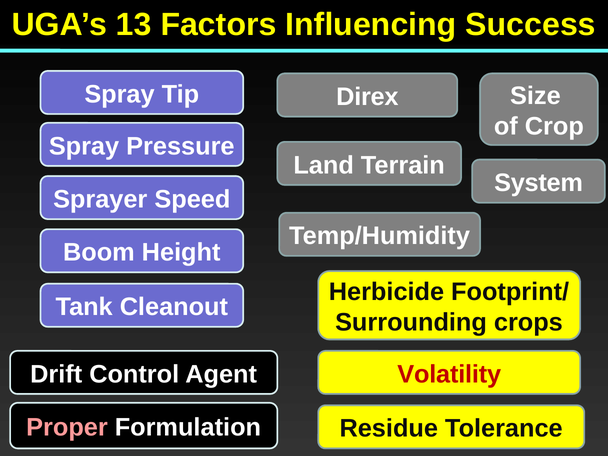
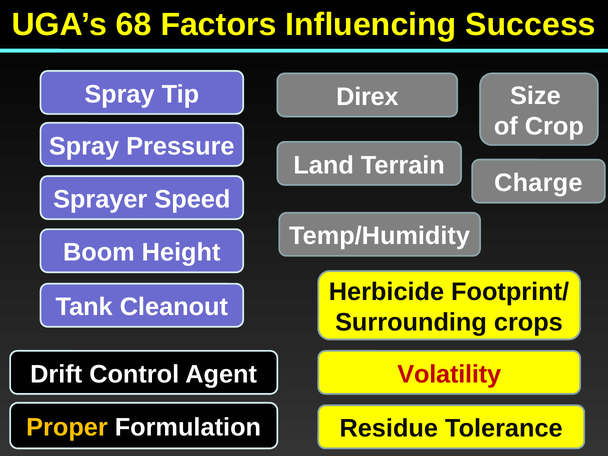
13: 13 -> 68 (134, 24)
System: System -> Charge (538, 183)
Proper colour: pink -> yellow (67, 427)
